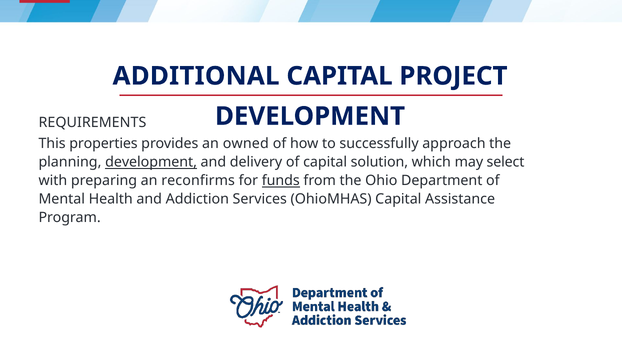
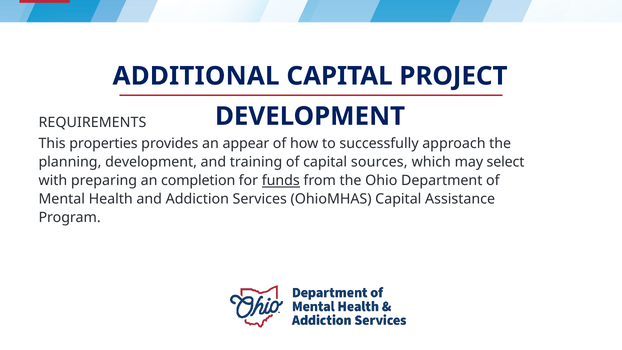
owned: owned -> appear (246, 144)
development underline: present -> none (151, 162)
delivery: delivery -> training (256, 162)
solution: solution -> sources (379, 162)
reconfirms: reconfirms -> completion (198, 181)
